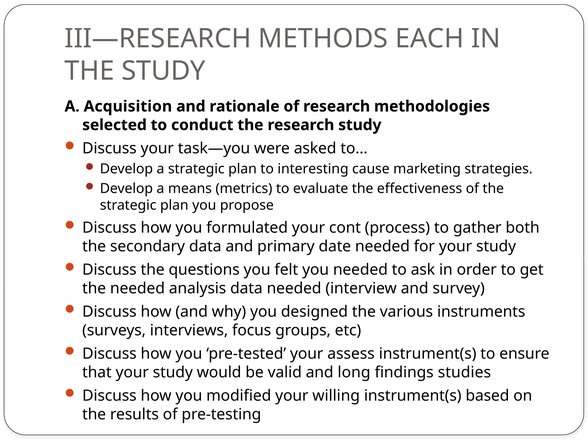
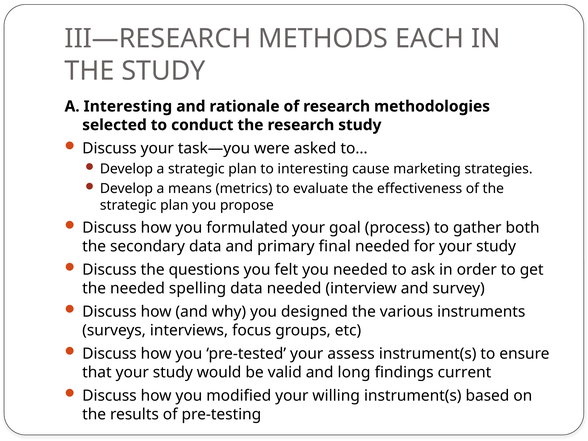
A Acquisition: Acquisition -> Interesting (128, 106)
cont: cont -> goal (345, 228)
date: date -> final (335, 246)
analysis: analysis -> spelling (198, 288)
studies: studies -> current (464, 372)
